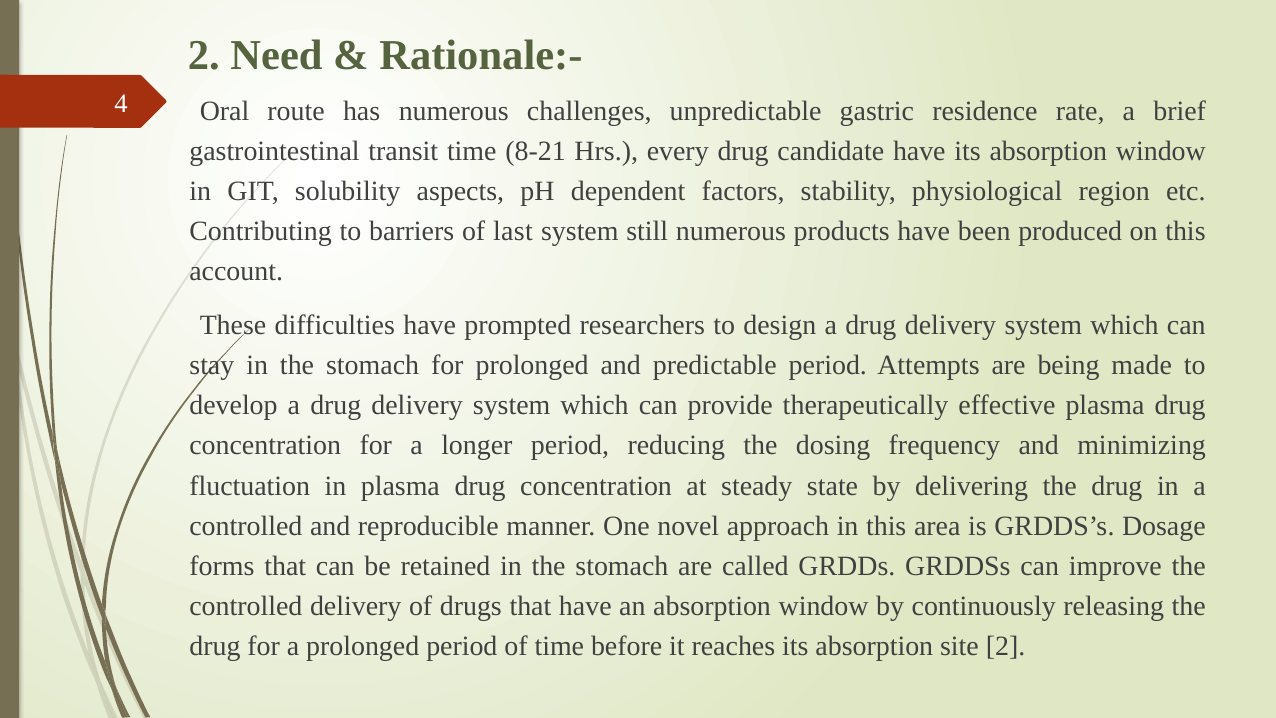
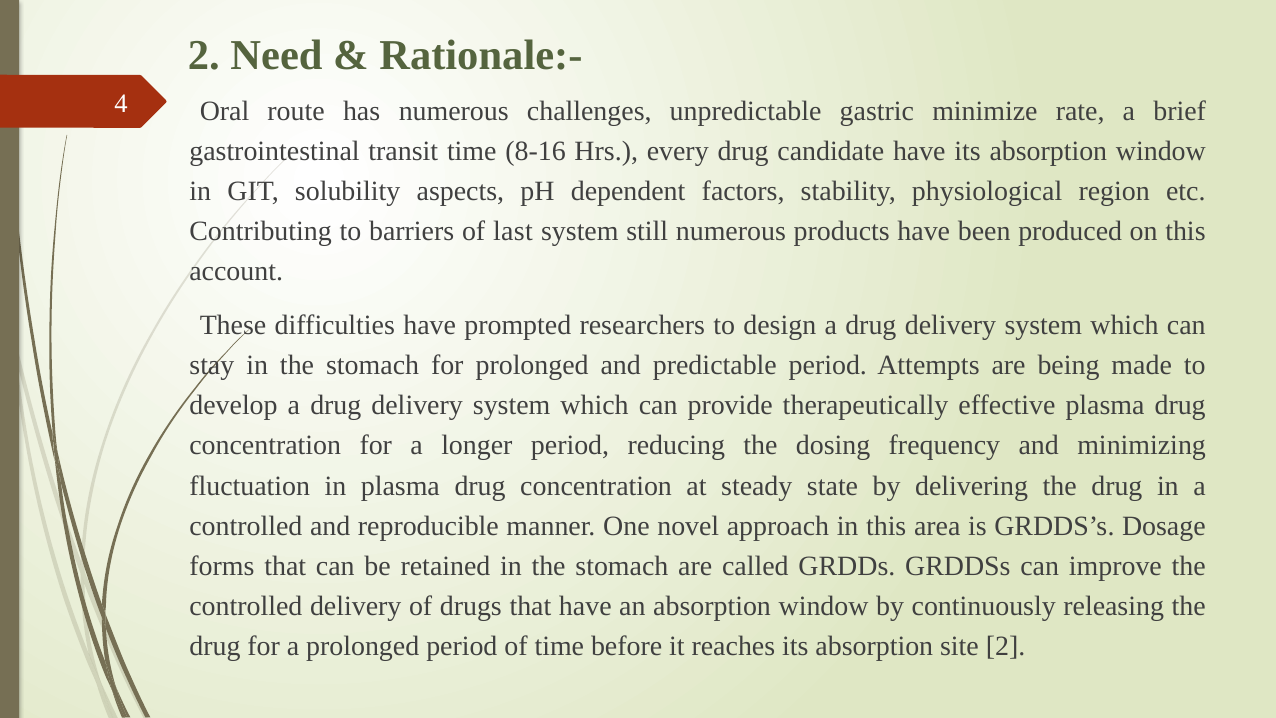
residence: residence -> minimize (985, 111)
8-21: 8-21 -> 8-16 (536, 151)
